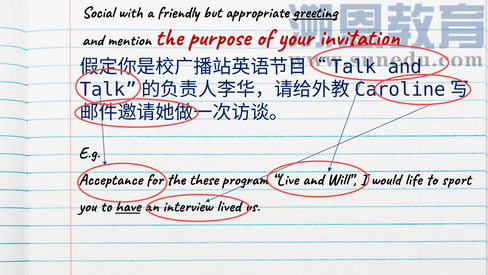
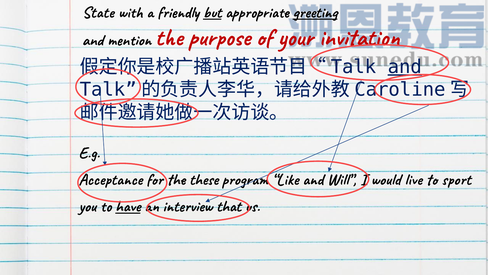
Social: Social -> State (98, 12)
but underline: none -> present (212, 12)
and underline: none -> present (405, 67)
Live: Live -> Like (285, 179)
life: life -> live (413, 179)
lived: lived -> that (229, 206)
